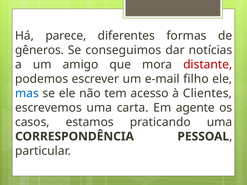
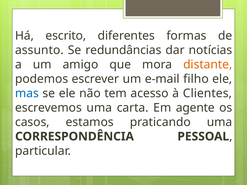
parece: parece -> escrito (66, 36)
gêneros: gêneros -> assunto (39, 50)
conseguimos: conseguimos -> redundâncias (123, 50)
distante colour: red -> orange (208, 65)
